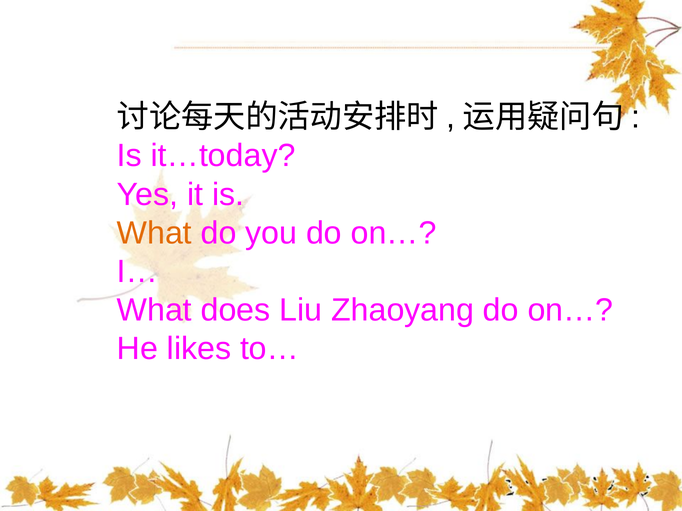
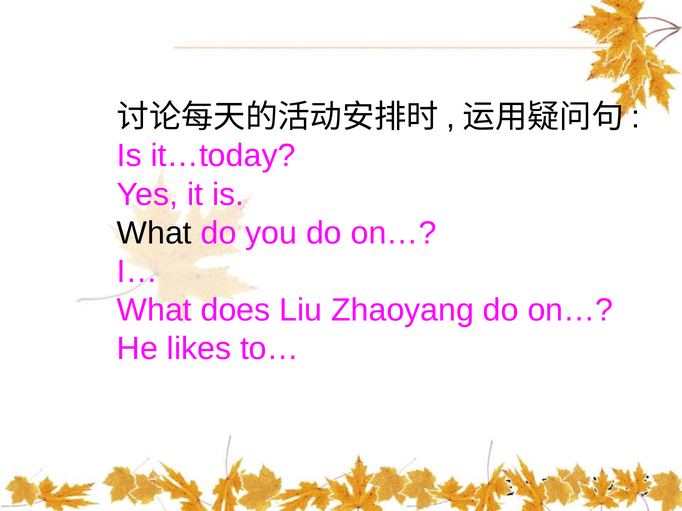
What colour: orange -> black (154, 233)
